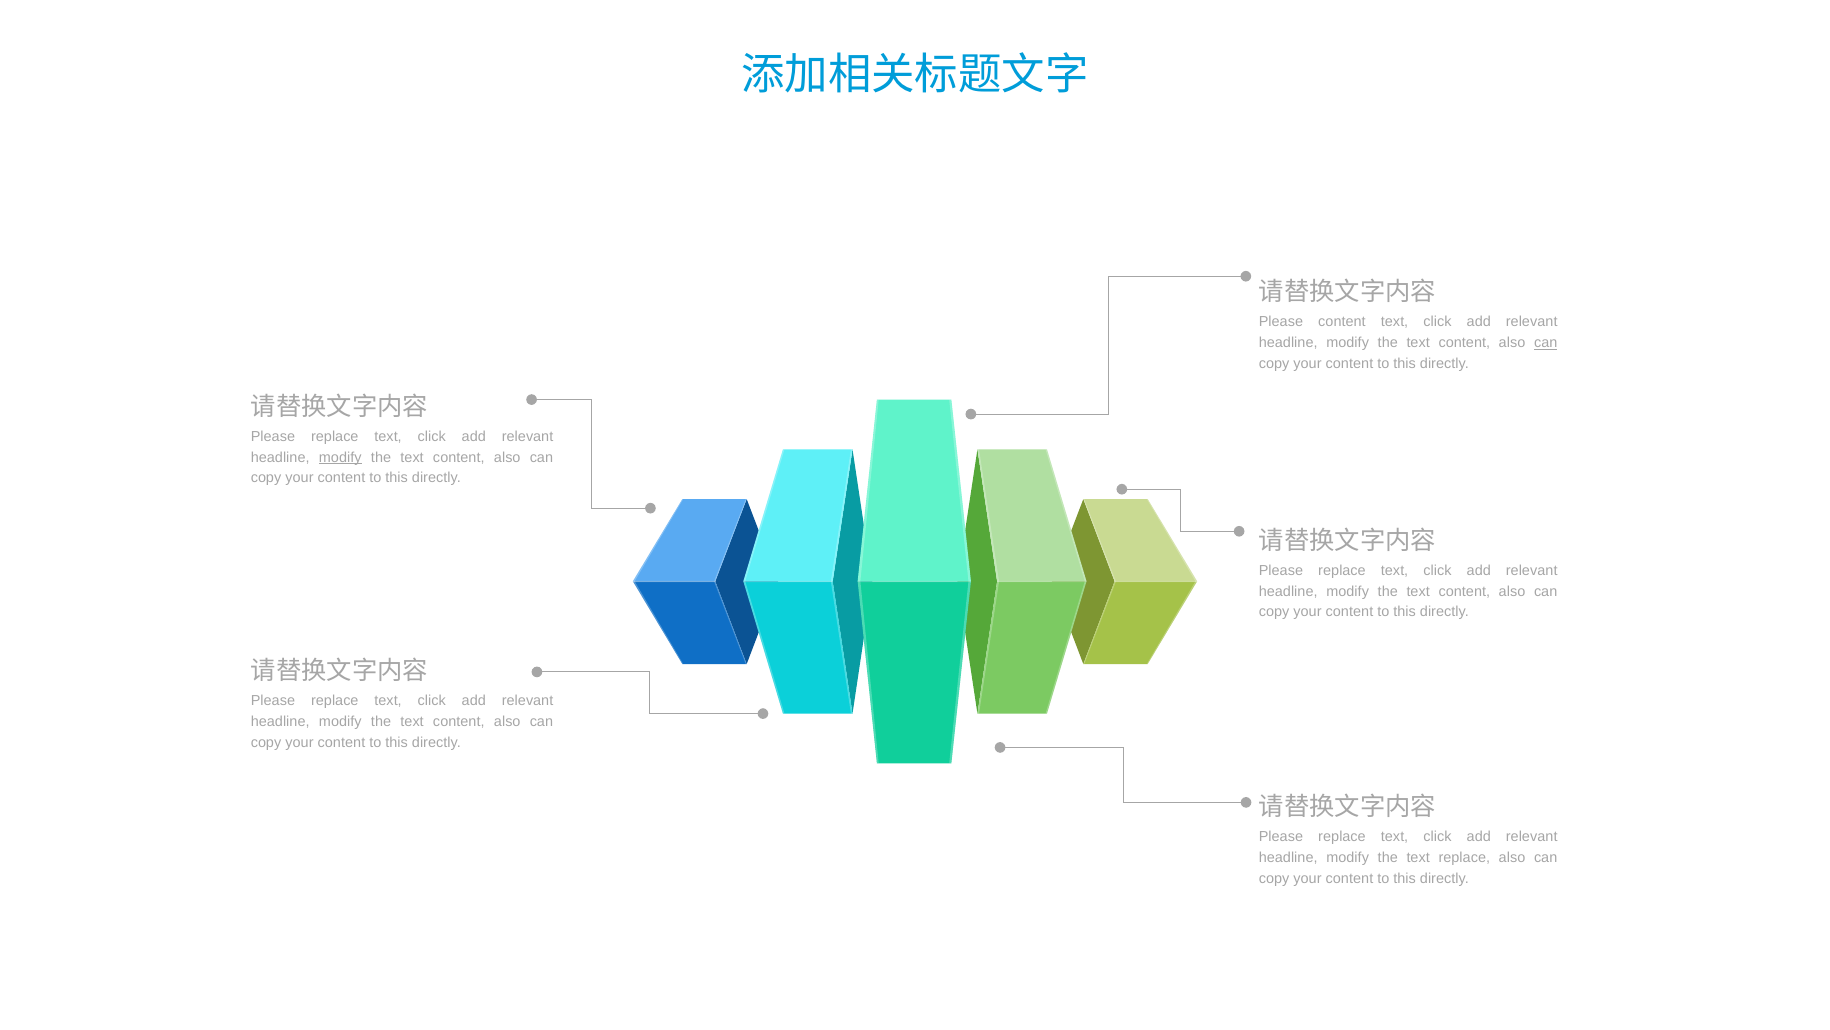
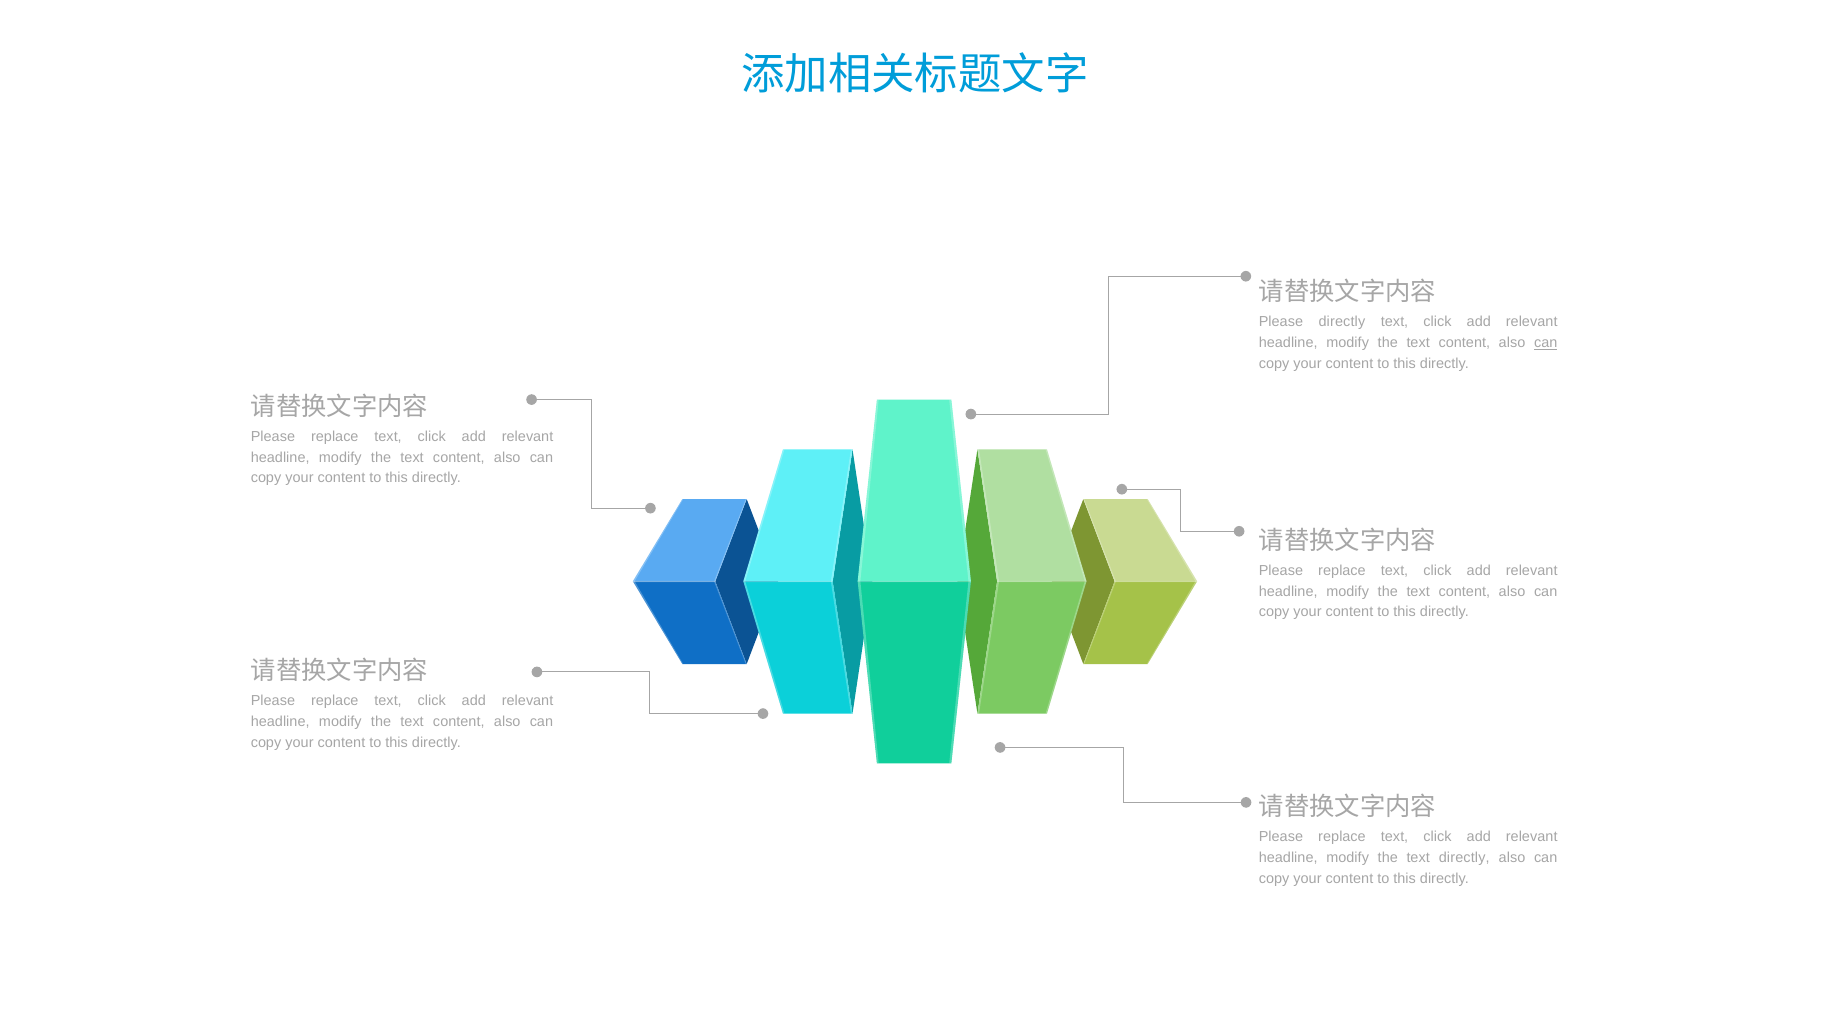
Please content: content -> directly (1342, 322)
modify underline: present -> none (340, 457)
text replace: replace -> directly (1464, 857)
